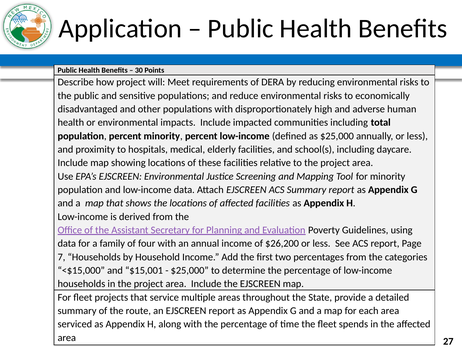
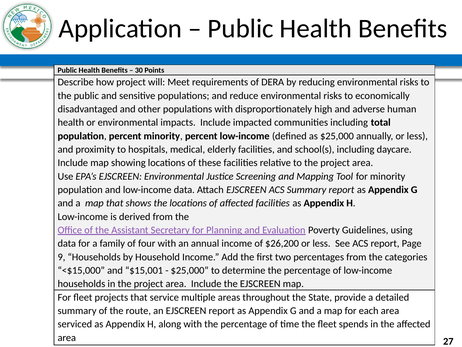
7: 7 -> 9 (61, 257)
